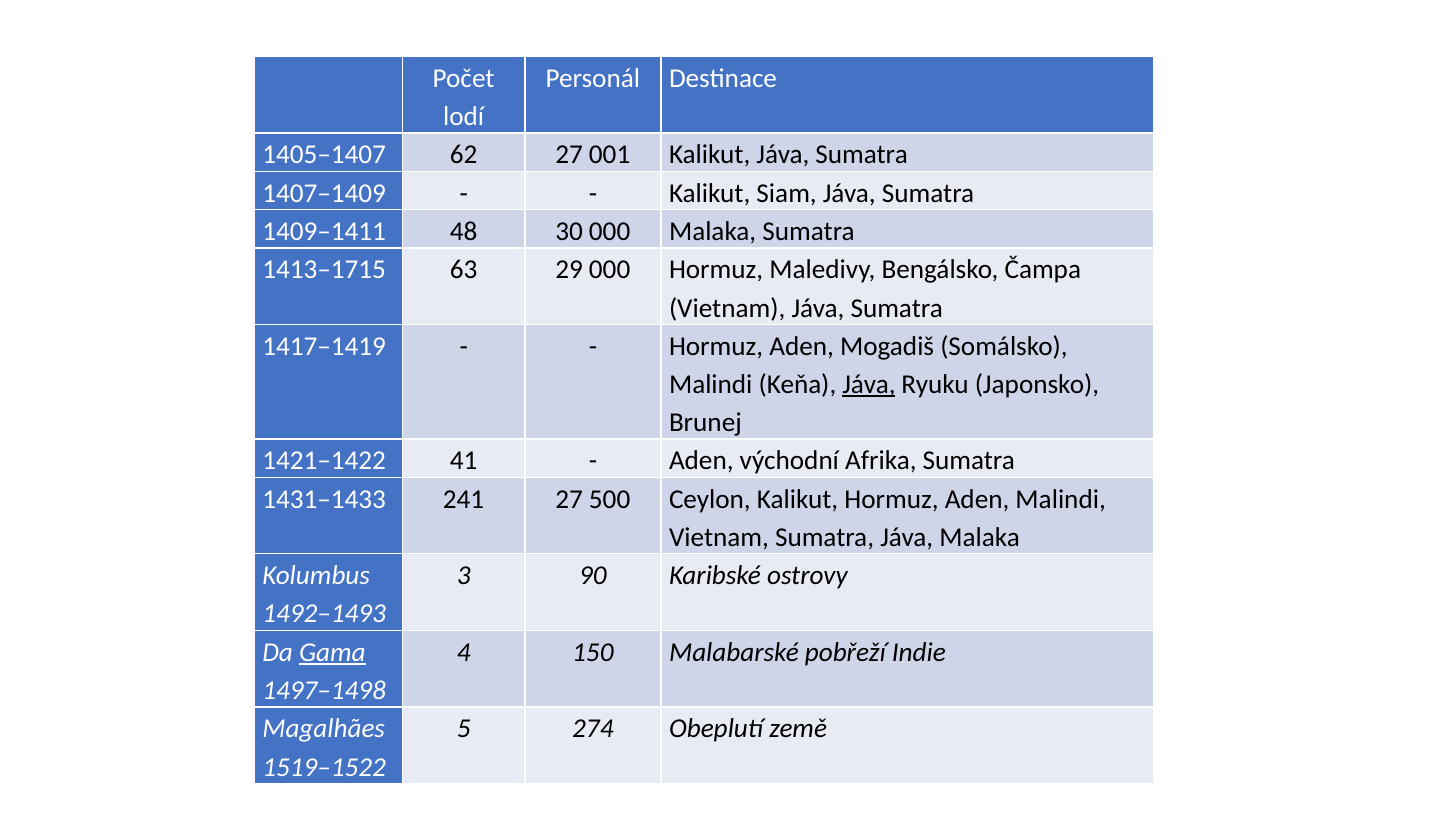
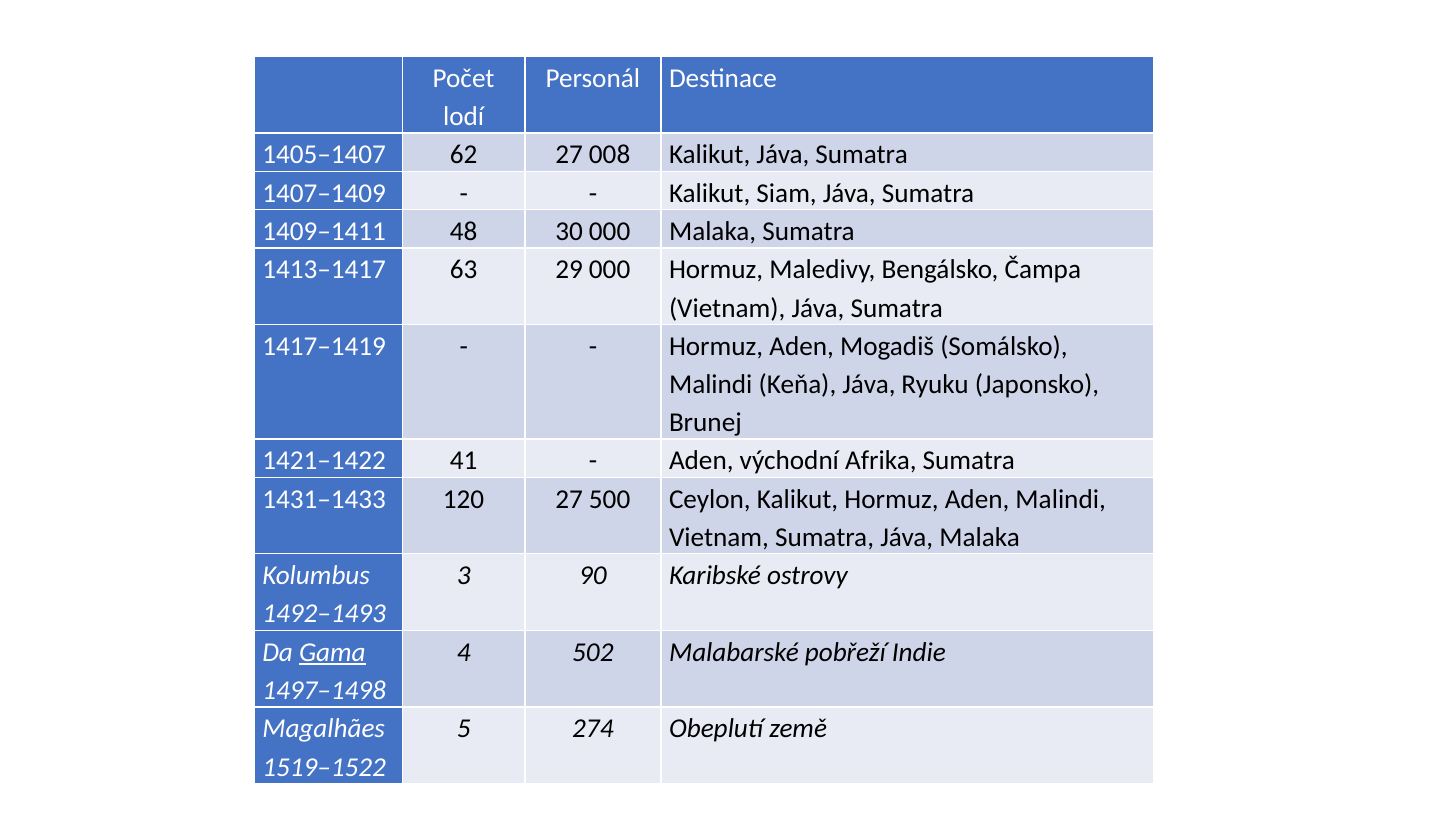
001: 001 -> 008 (610, 155)
1413–1715: 1413–1715 -> 1413–1417 (324, 270)
Jáva underline: present -> none (869, 385)
241: 241 -> 120 (464, 499)
150: 150 -> 502 (593, 652)
